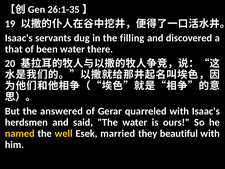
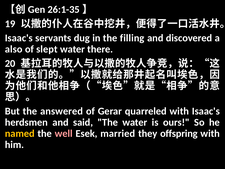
that: that -> also (14, 49)
been: been -> slept (47, 49)
well colour: yellow -> pink (64, 133)
beautiful: beautiful -> offspring (179, 133)
